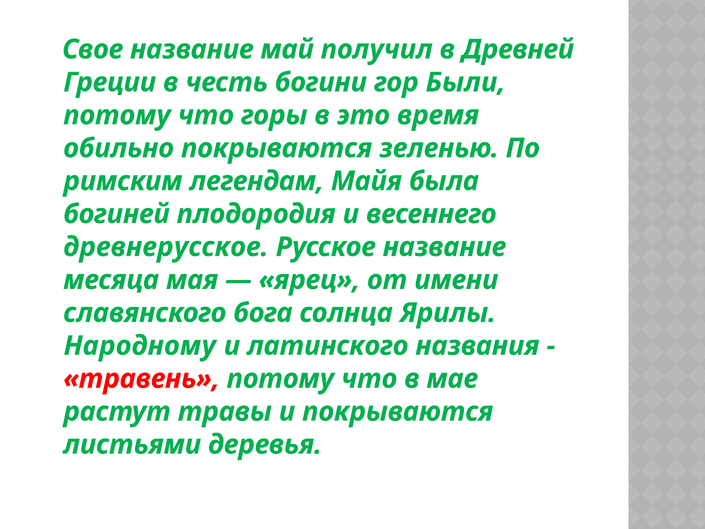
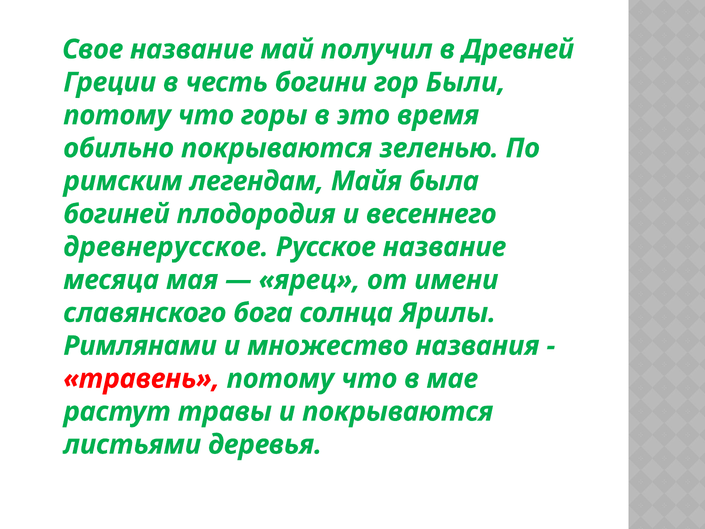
Народному: Народному -> Римлянами (140, 346)
латинского: латинского -> множество (328, 346)
